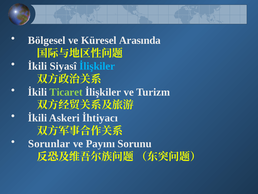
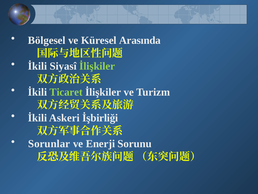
İlişkiler colour: light blue -> light green (97, 66)
İhtiyacı: İhtiyacı -> İşbirliği (100, 118)
Payını: Payını -> Enerji (100, 143)
